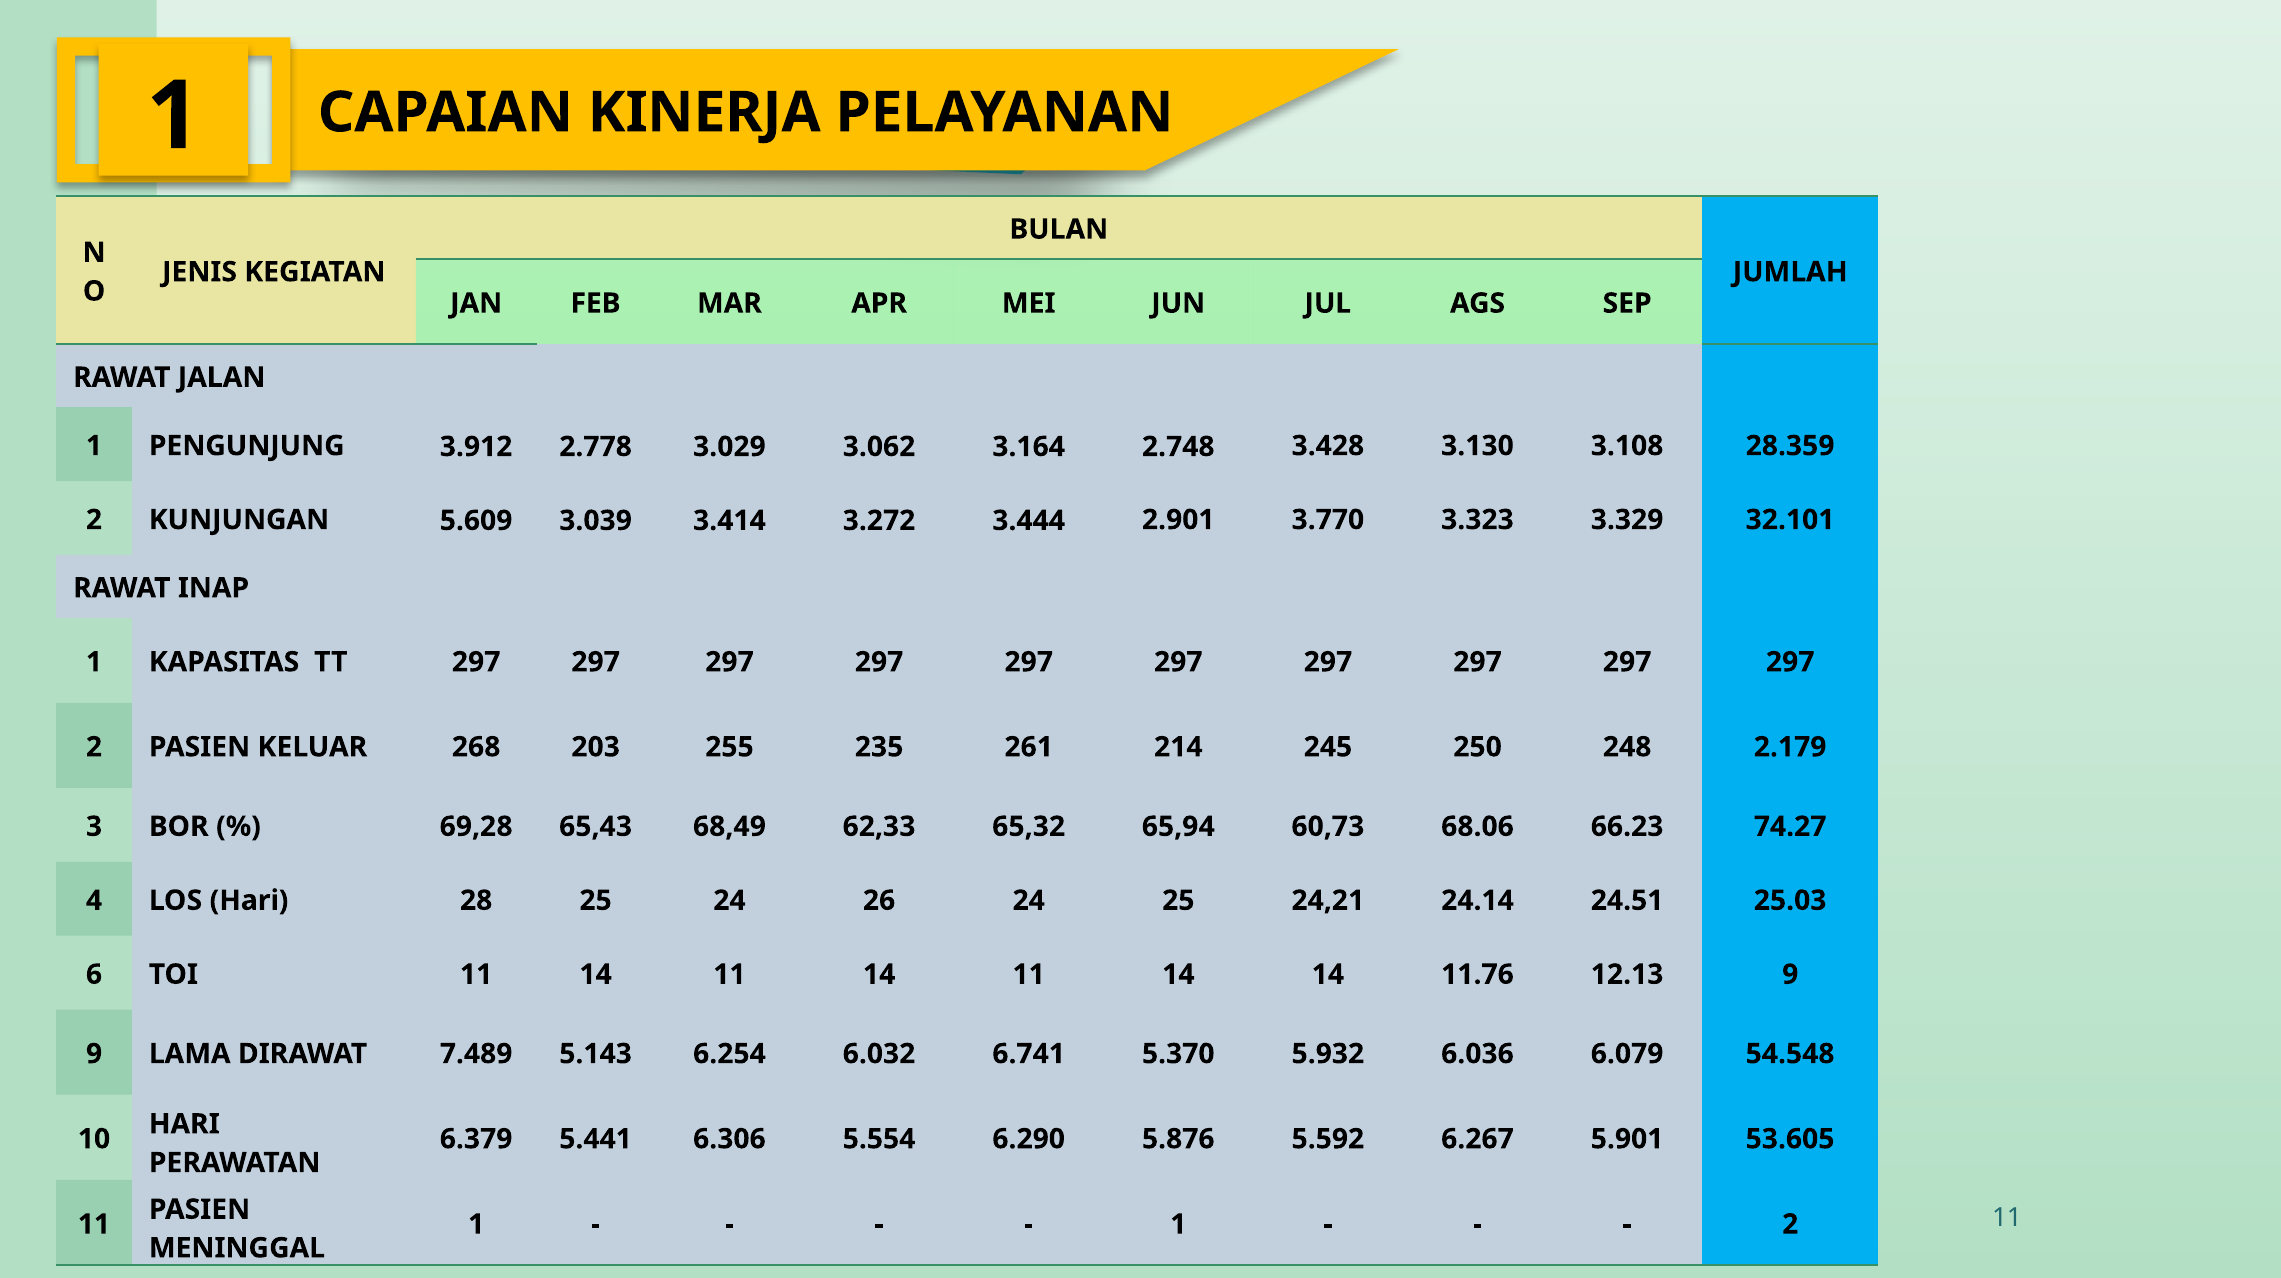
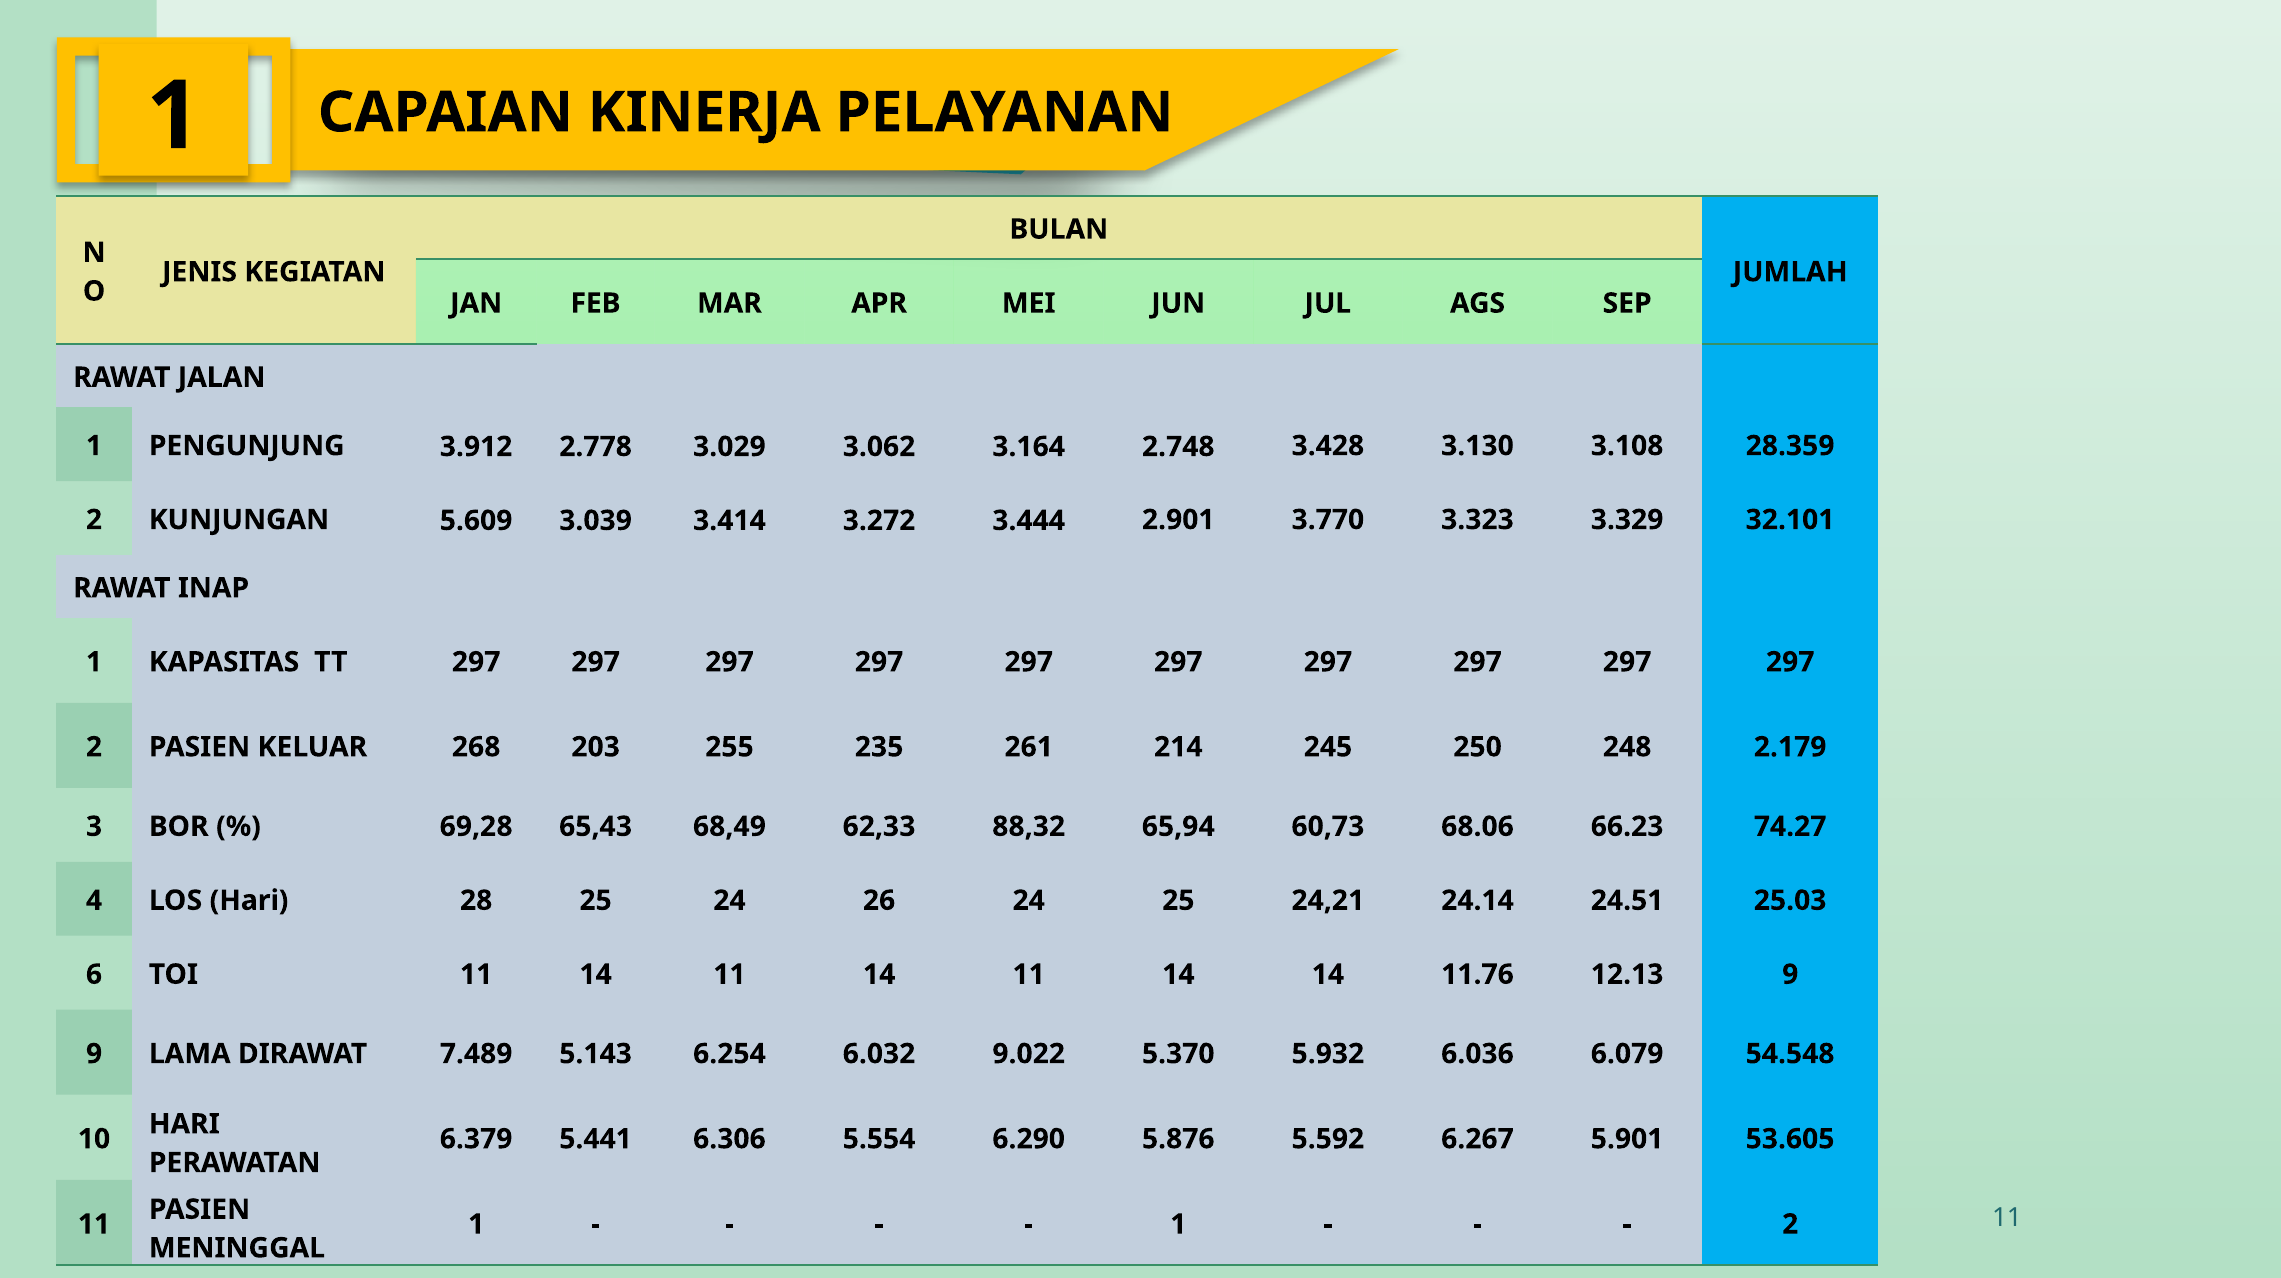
65,32: 65,32 -> 88,32 (1029, 827)
6.741: 6.741 -> 9.022 (1029, 1054)
